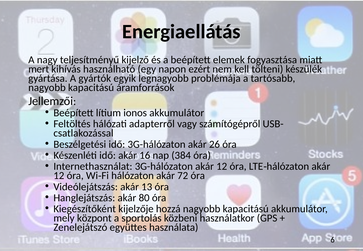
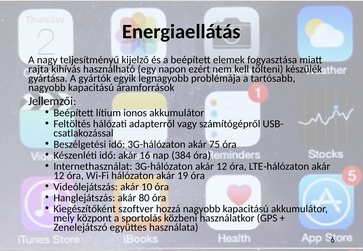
mert: mert -> rajta (39, 69)
26: 26 -> 75 (214, 144)
72: 72 -> 19 (183, 176)
13: 13 -> 10 (147, 187)
kijelzője: kijelzője -> szoftver (136, 209)
